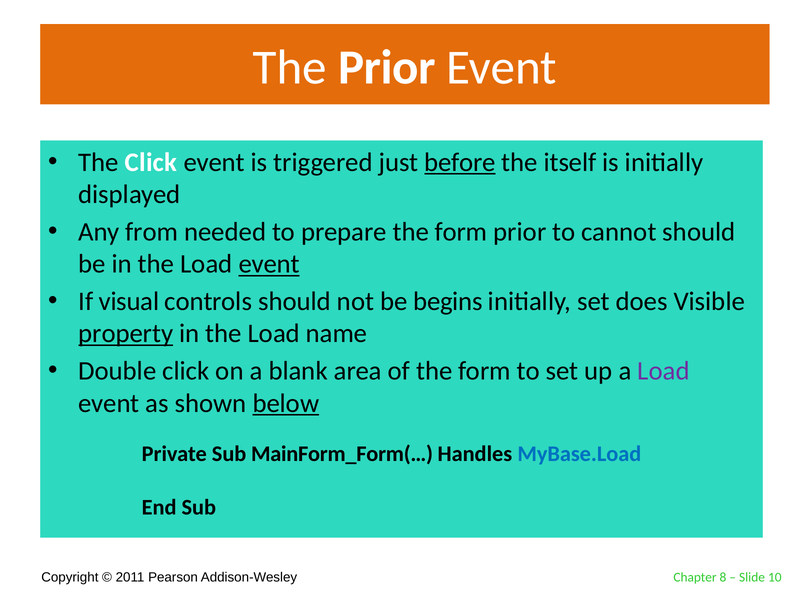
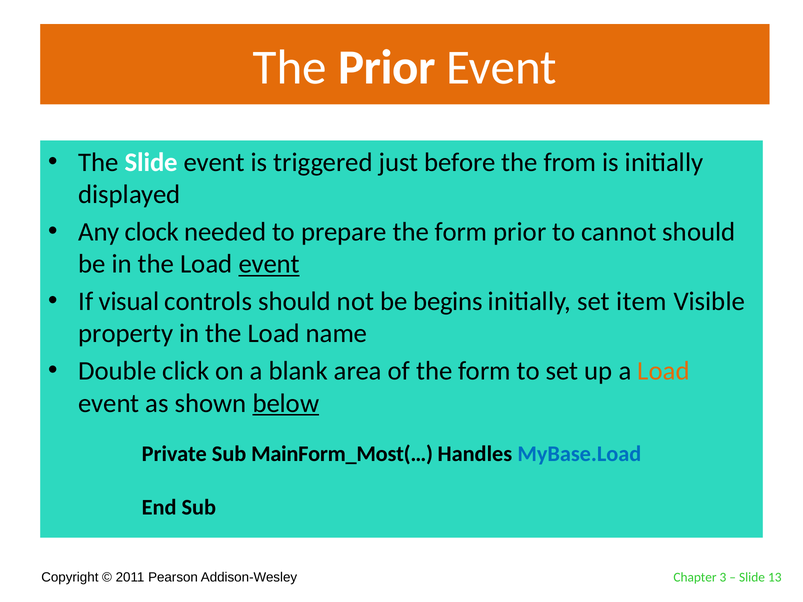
The Click: Click -> Slide (151, 162)
before underline: present -> none (460, 162)
itself: itself -> from (570, 162)
from: from -> clock (152, 232)
does: does -> item (642, 302)
property underline: present -> none (126, 334)
Load colour: purple -> orange (663, 371)
MainForm_Form(…: MainForm_Form(… -> MainForm_Most(… (342, 454)
8: 8 -> 3 (723, 577)
10: 10 -> 13 (775, 577)
